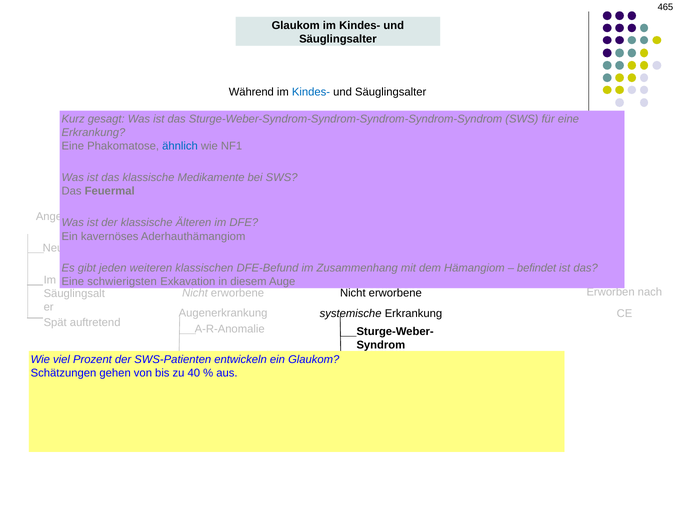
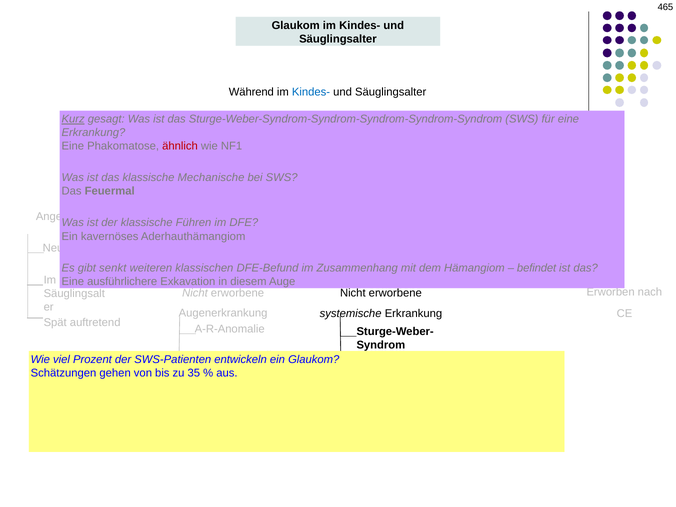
Kurz underline: none -> present (73, 119)
ähnlich colour: blue -> red (180, 146)
Medikamente: Medikamente -> Mechanische (211, 178)
Älteren: Älteren -> Führen (194, 223)
jeden: jeden -> senkt (113, 268)
schwierigsten: schwierigsten -> ausführlichere (122, 281)
40: 40 -> 35 (194, 373)
